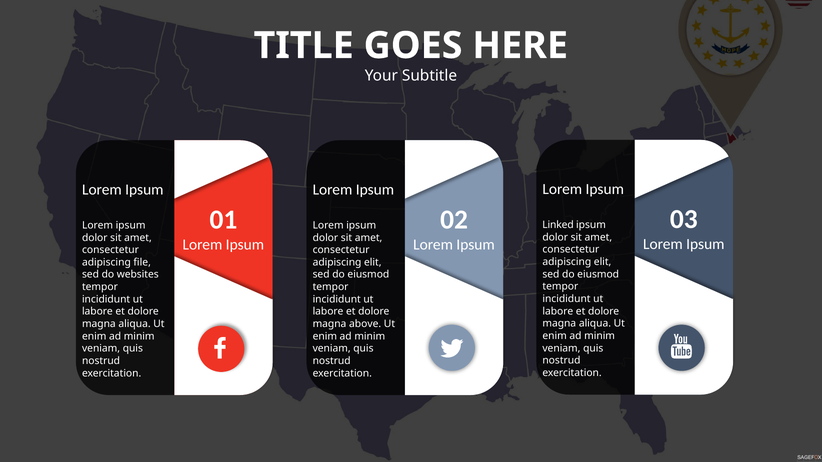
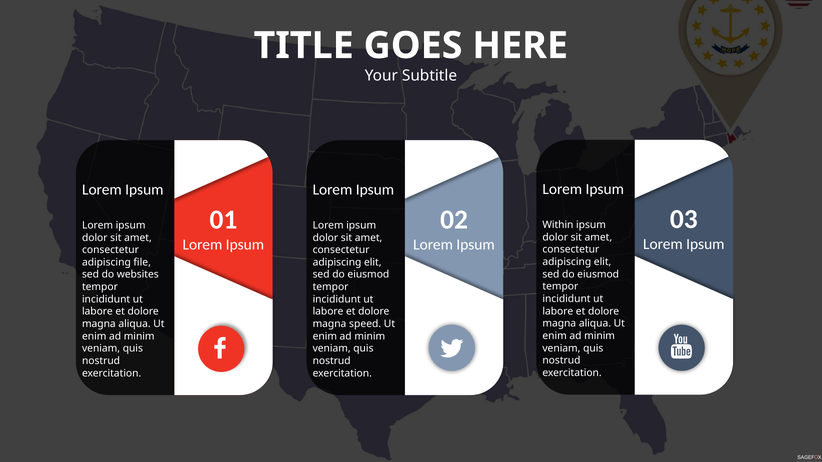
Linked: Linked -> Within (558, 225)
above: above -> speed (365, 324)
